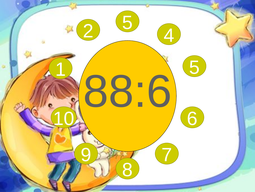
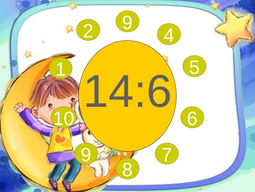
2 5: 5 -> 9 (127, 23)
88:6: 88:6 -> 14:6 (127, 91)
